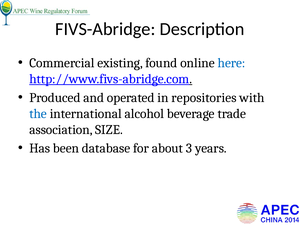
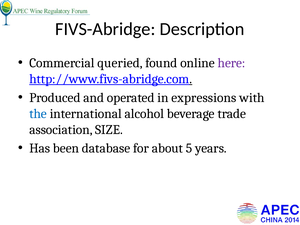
existing: existing -> queried (120, 63)
here colour: blue -> purple (232, 63)
repositories: repositories -> expressions (204, 98)
3: 3 -> 5 (189, 148)
